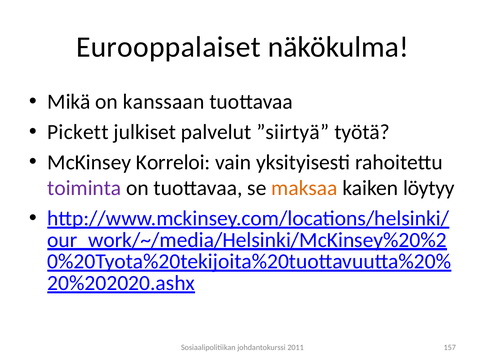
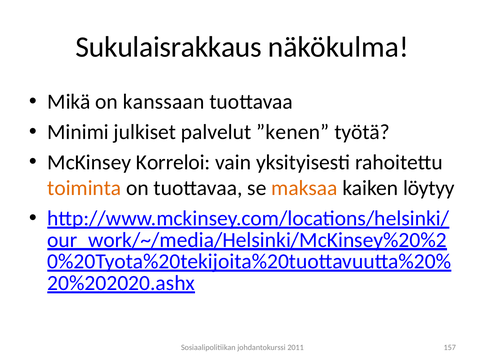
Eurooppalaiset: Eurooppalaiset -> Sukulaisrakkaus (169, 47)
Pickett: Pickett -> Minimi (78, 132)
”siirtyä: ”siirtyä -> ”kenen (293, 132)
toiminta colour: purple -> orange (84, 188)
